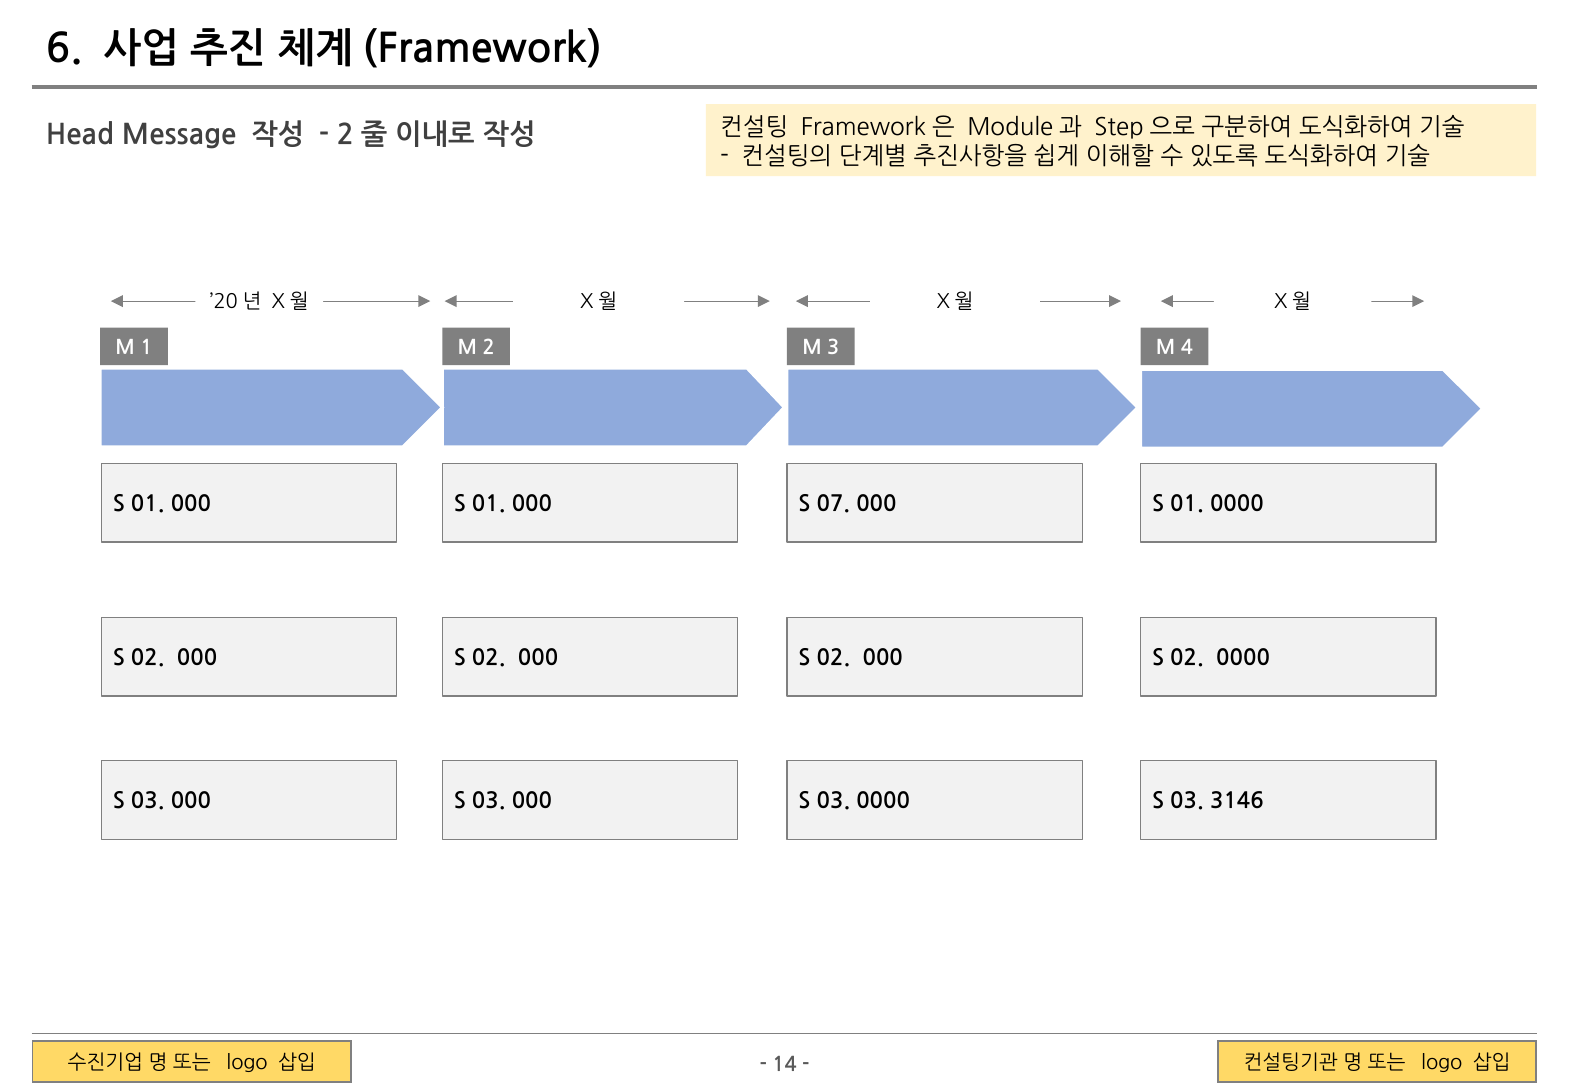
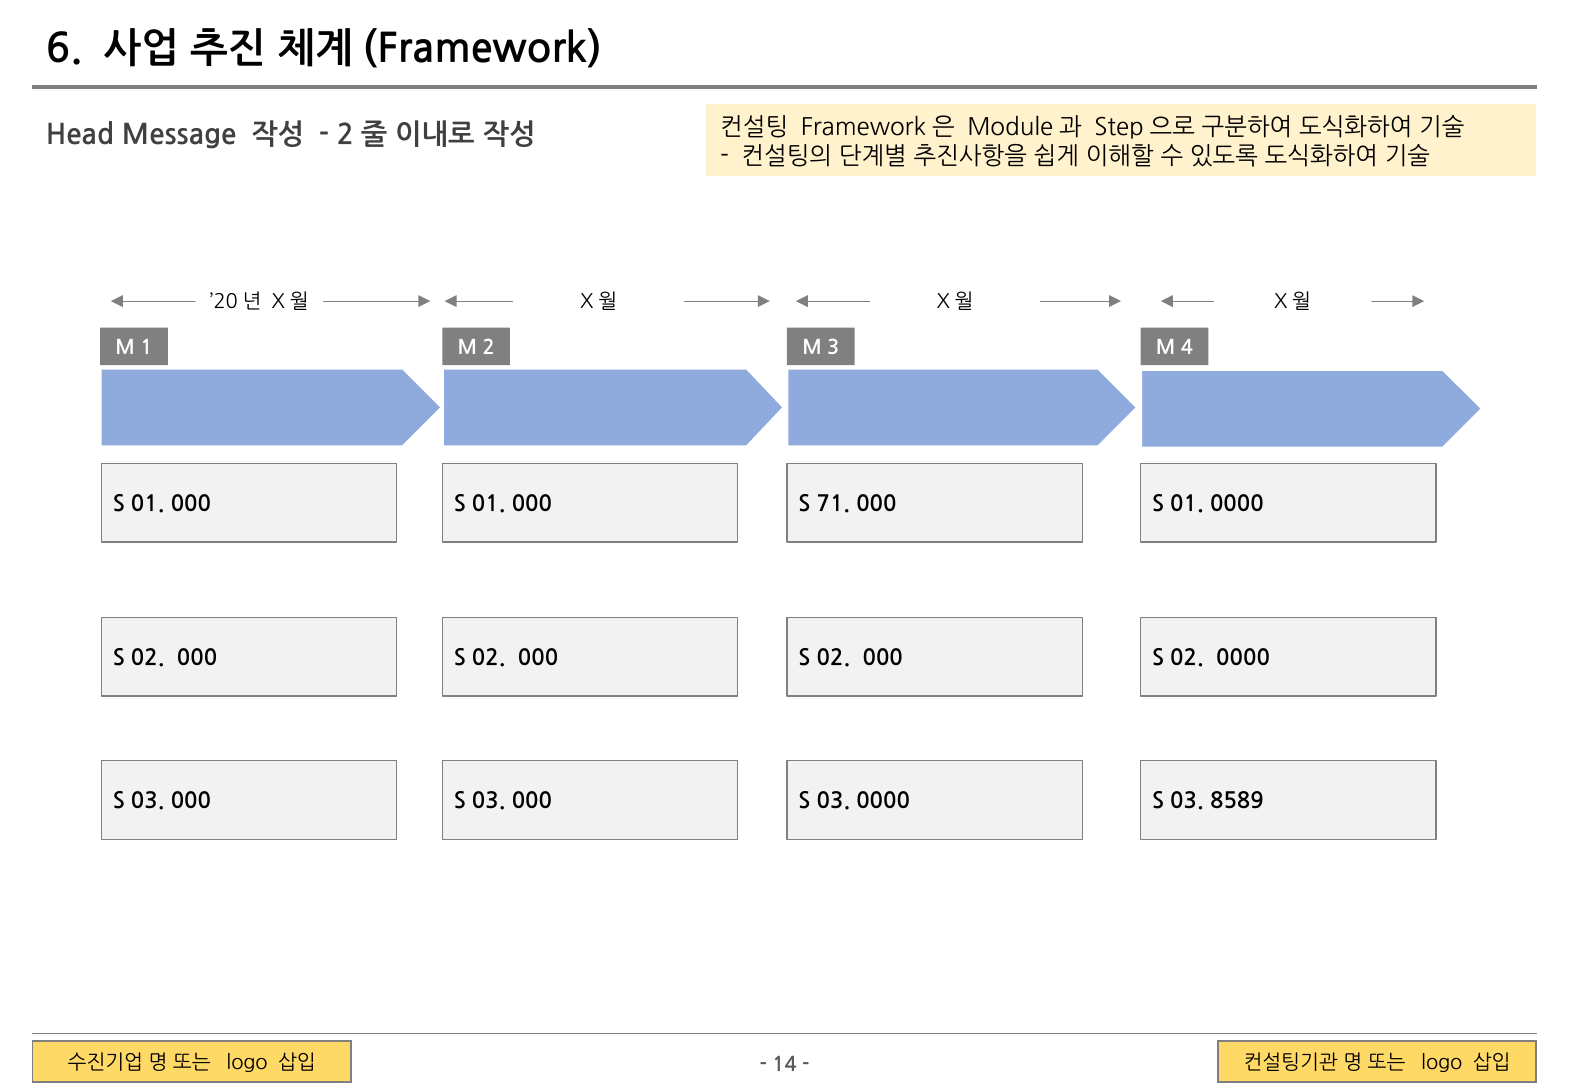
07: 07 -> 71 (833, 504)
3146: 3146 -> 8589 (1237, 802)
